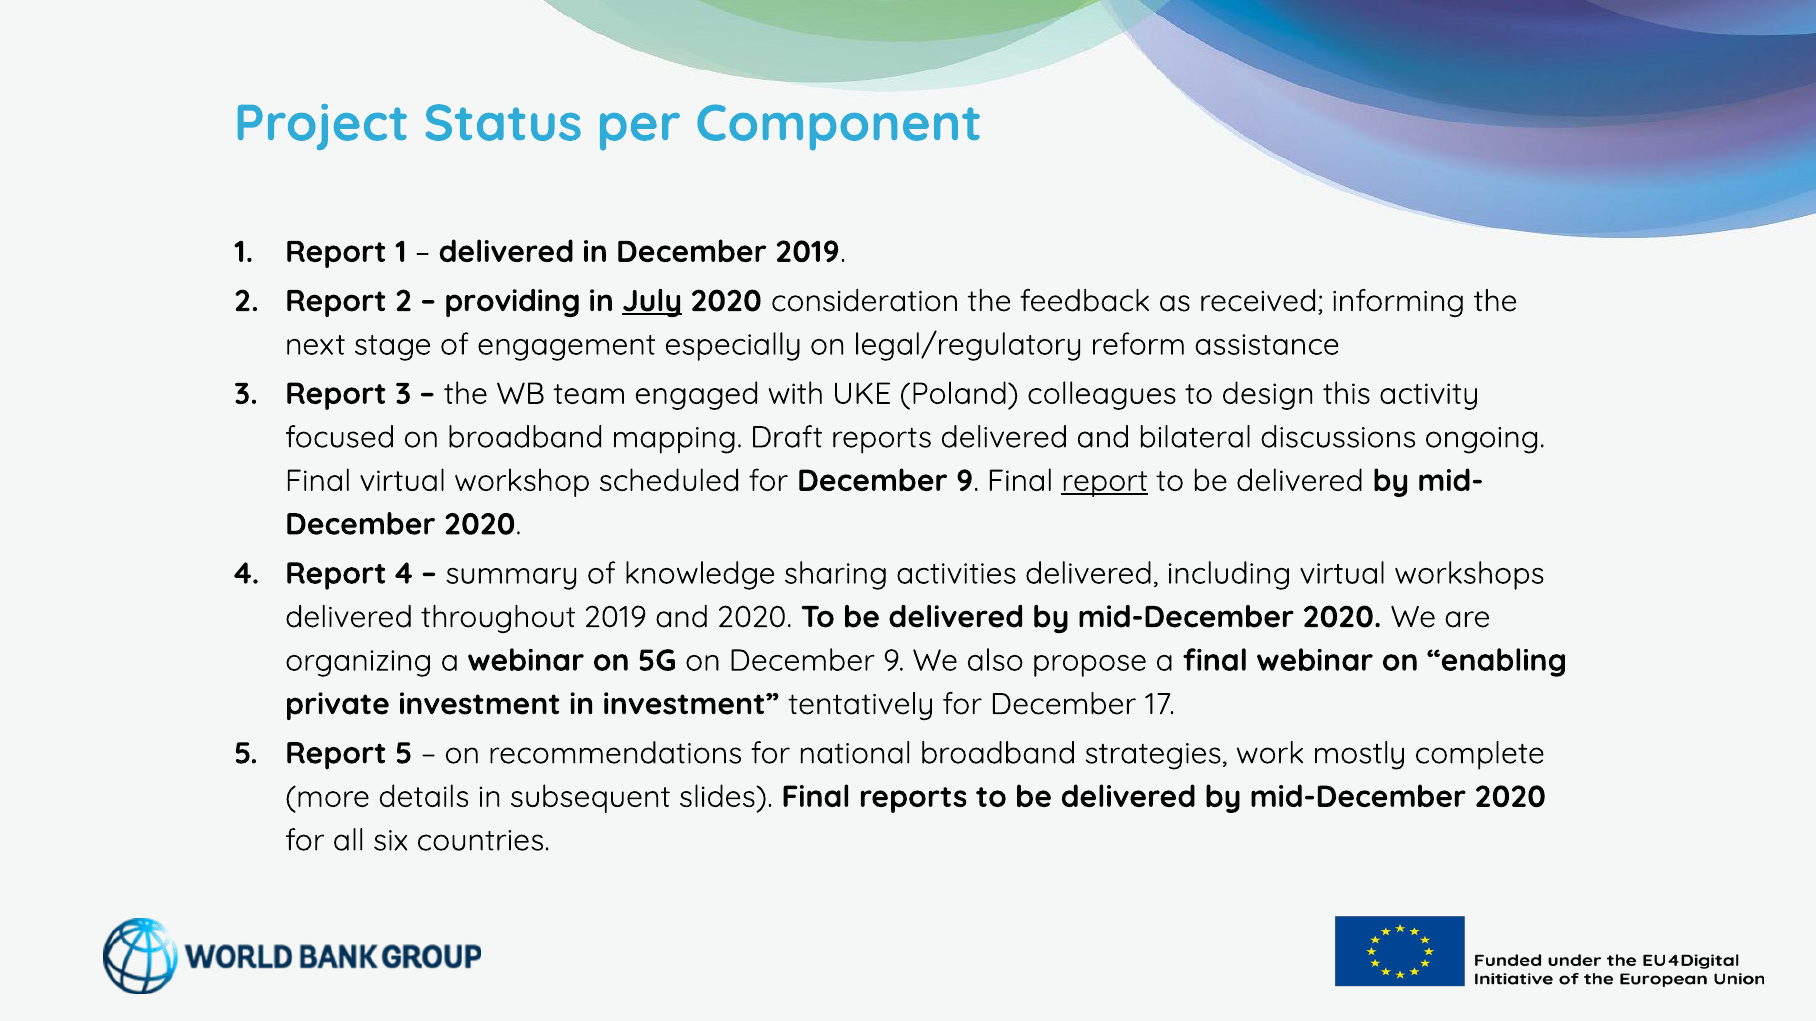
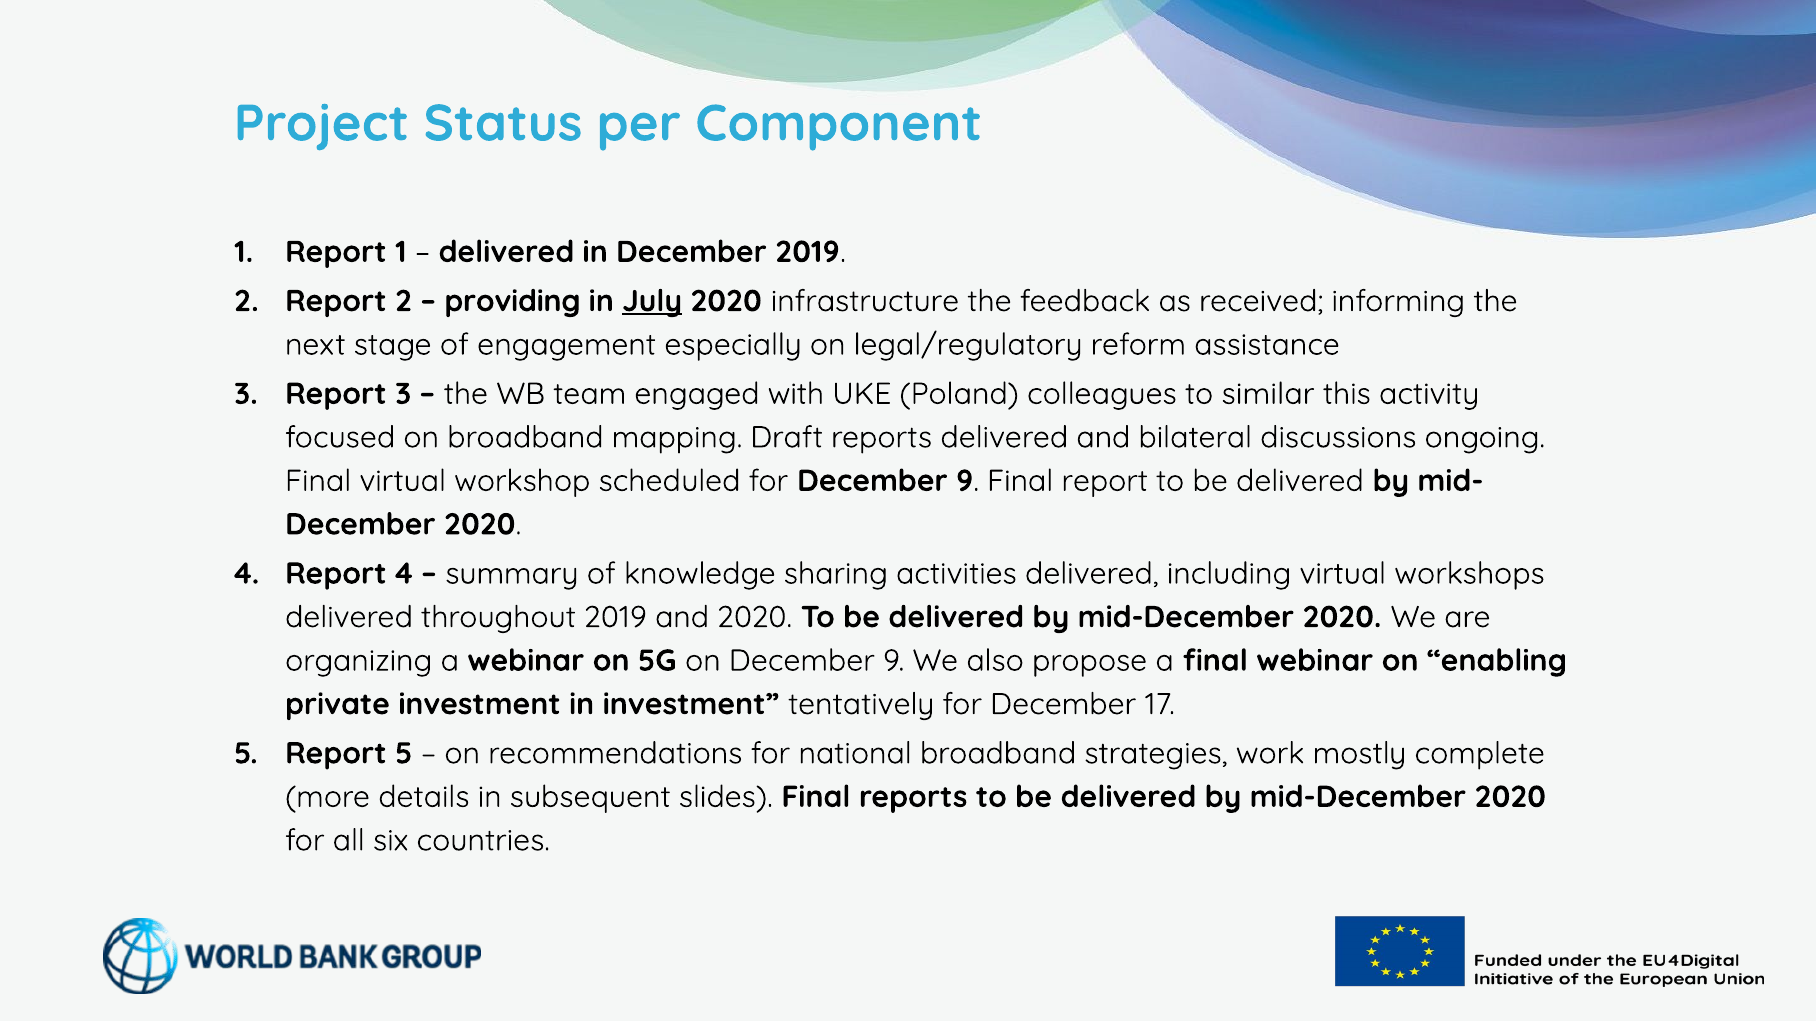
consideration: consideration -> infrastructure (865, 301)
design: design -> similar (1268, 394)
report underline: present -> none (1105, 481)
